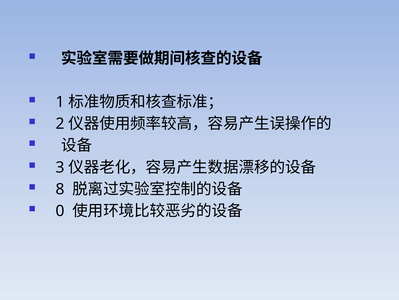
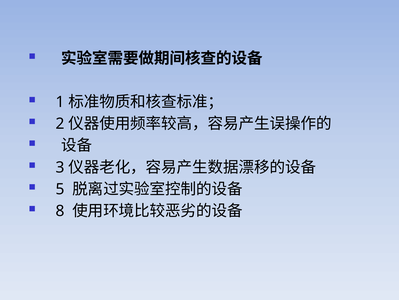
8: 8 -> 5 (60, 189)
0: 0 -> 8 (60, 210)
